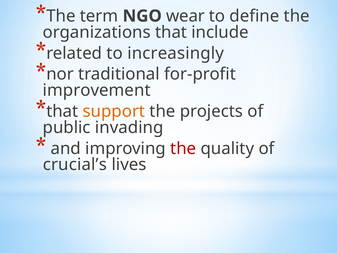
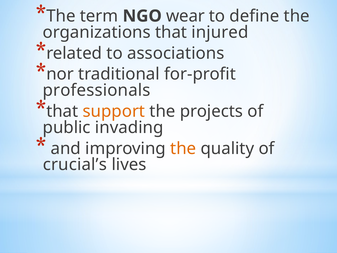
include: include -> injured (220, 32)
increasingly: increasingly -> associations (176, 53)
improvement: improvement -> professionals (97, 90)
the colour: red -> orange (183, 148)
